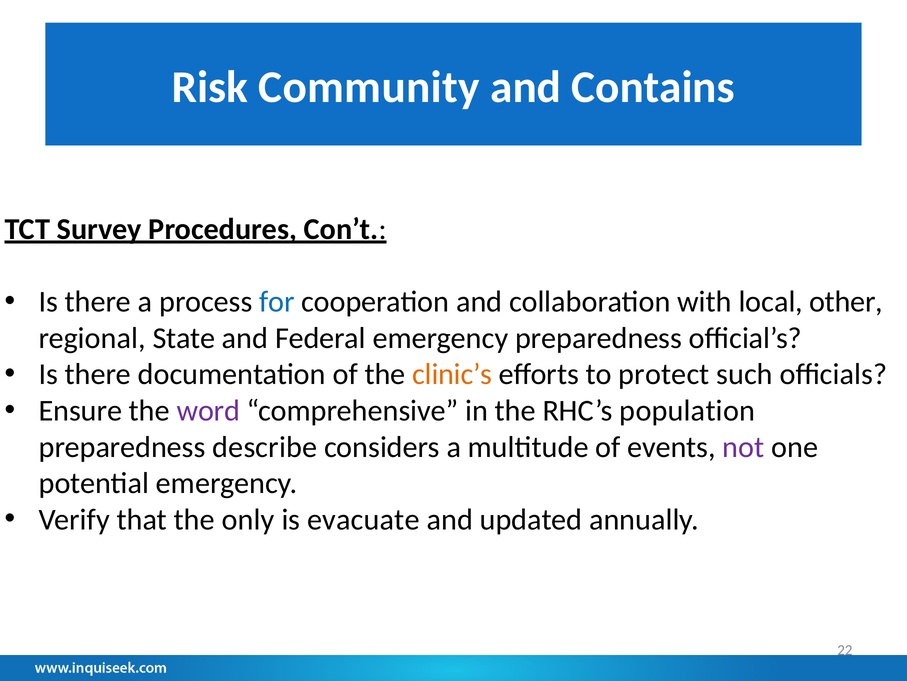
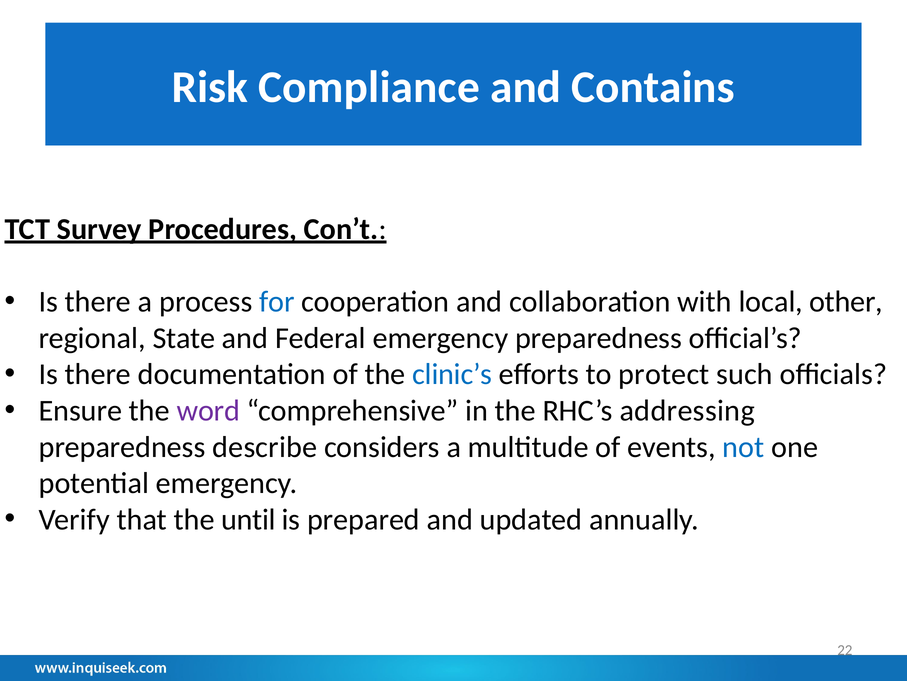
Community: Community -> Compliance (369, 87)
clinic’s colour: orange -> blue (452, 374)
population: population -> addressing (687, 410)
not colour: purple -> blue (743, 447)
only: only -> until (248, 519)
evacuate: evacuate -> prepared (363, 519)
